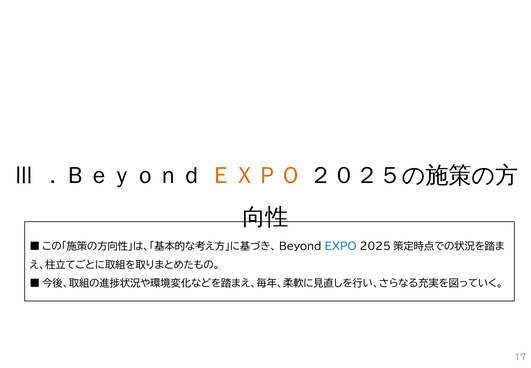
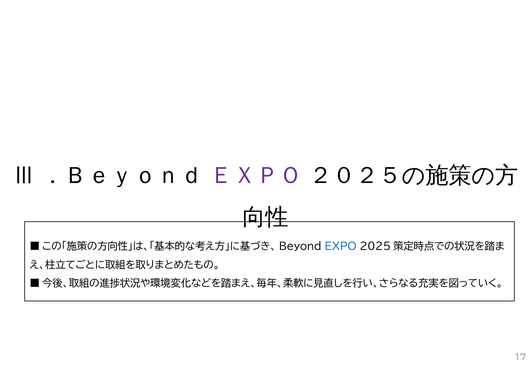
ＥＸＰＯ colour: orange -> purple (256, 175)
